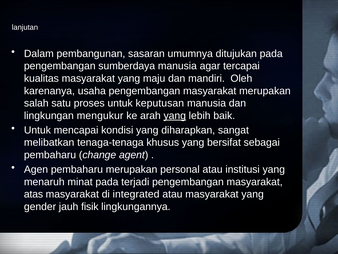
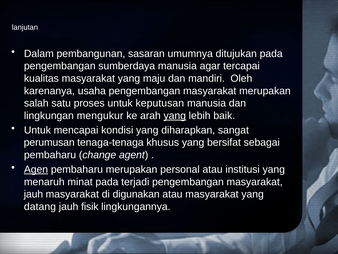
melibatkan: melibatkan -> perumusan (49, 142)
Agen underline: none -> present (36, 169)
atas: atas -> jauh (33, 194)
integrated: integrated -> digunakan (136, 194)
gender: gender -> datang (40, 206)
